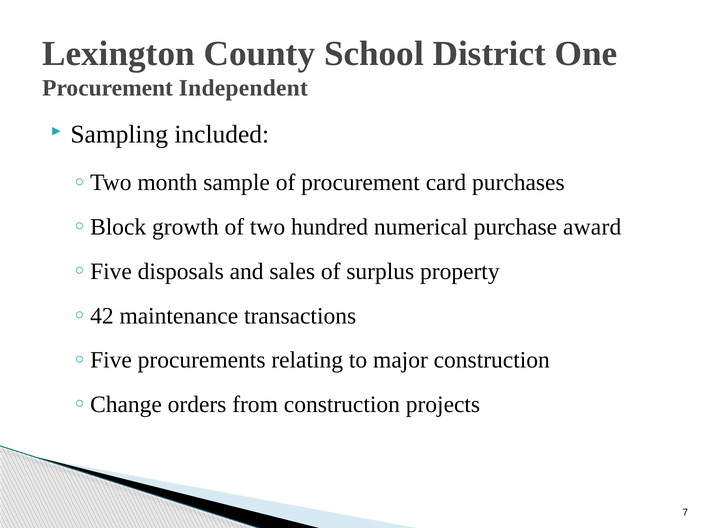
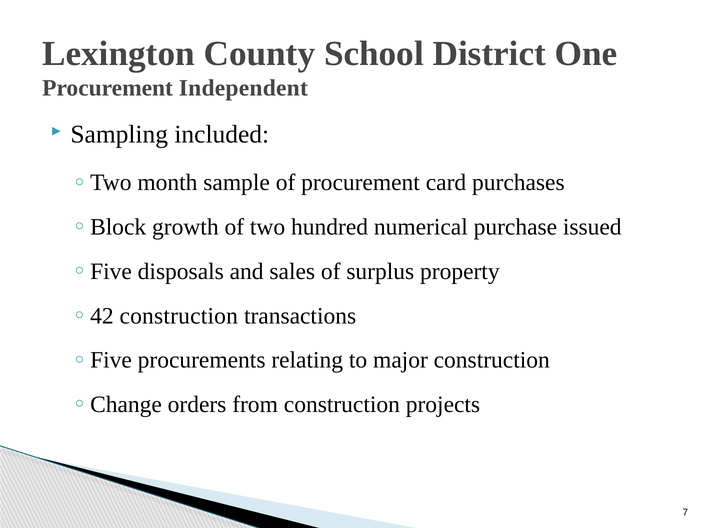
award: award -> issued (592, 227)
maintenance: maintenance -> construction (179, 316)
